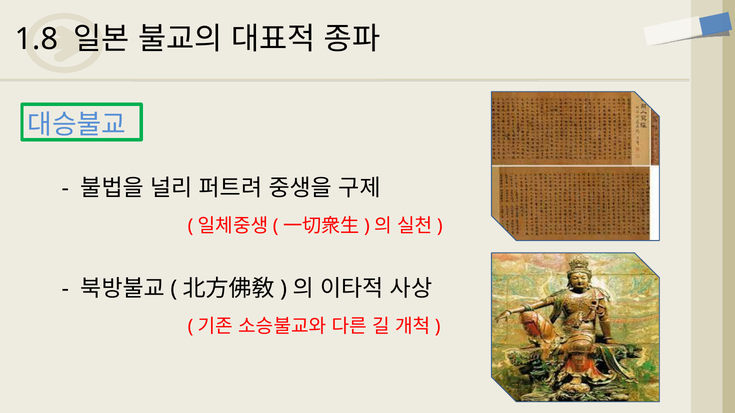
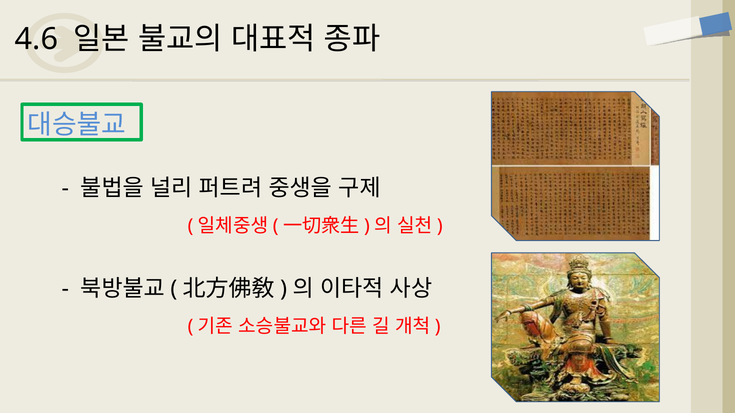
1.8: 1.8 -> 4.6 (36, 39)
